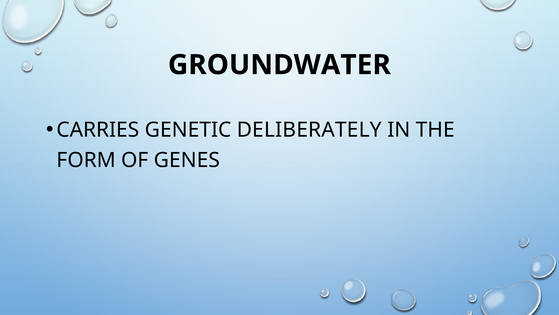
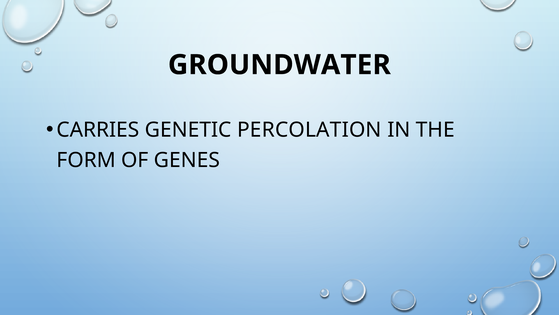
DELIBERATELY: DELIBERATELY -> PERCOLATION (309, 130)
